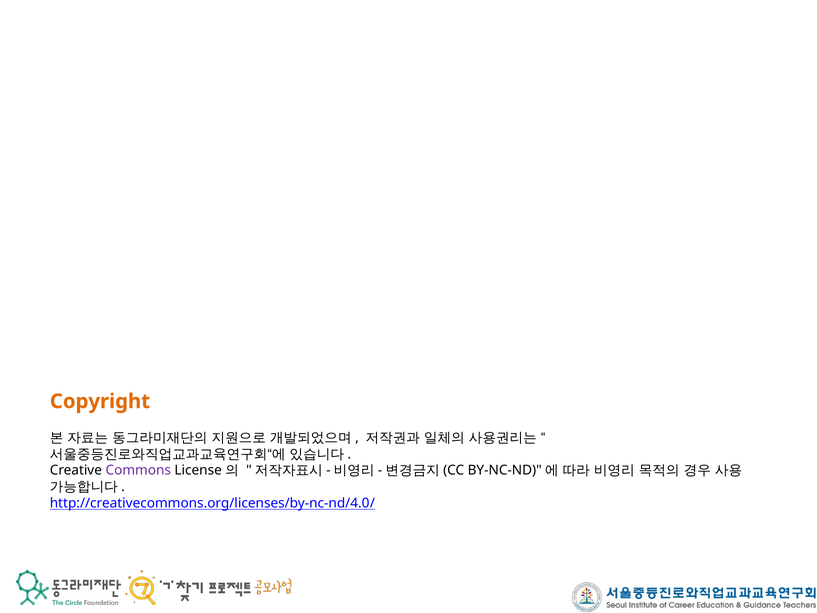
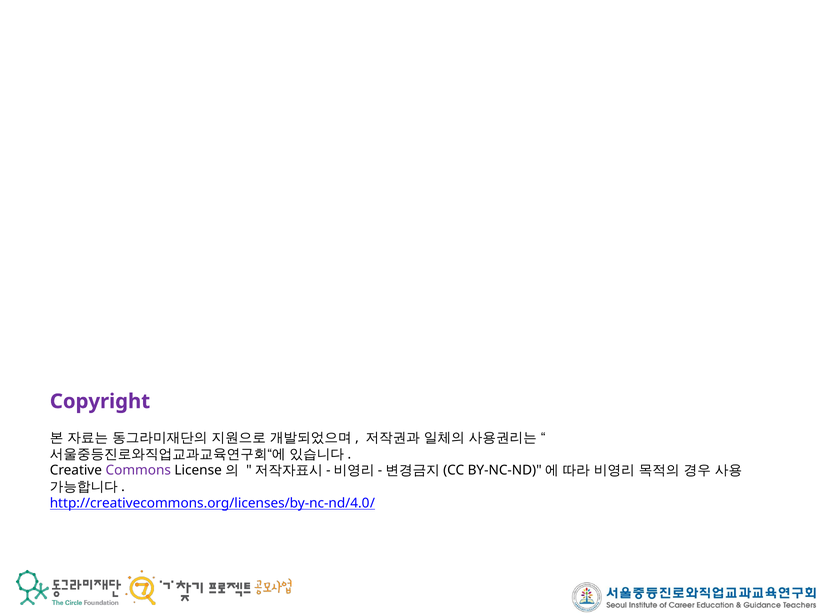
Copyright colour: orange -> purple (100, 401)
